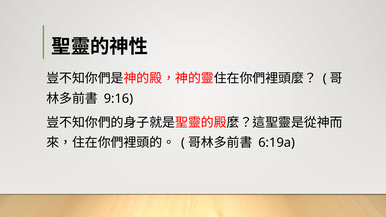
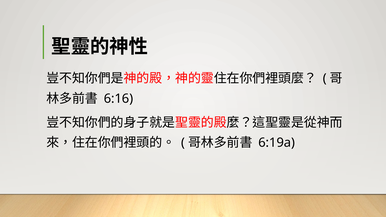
9:16: 9:16 -> 6:16 (118, 99)
